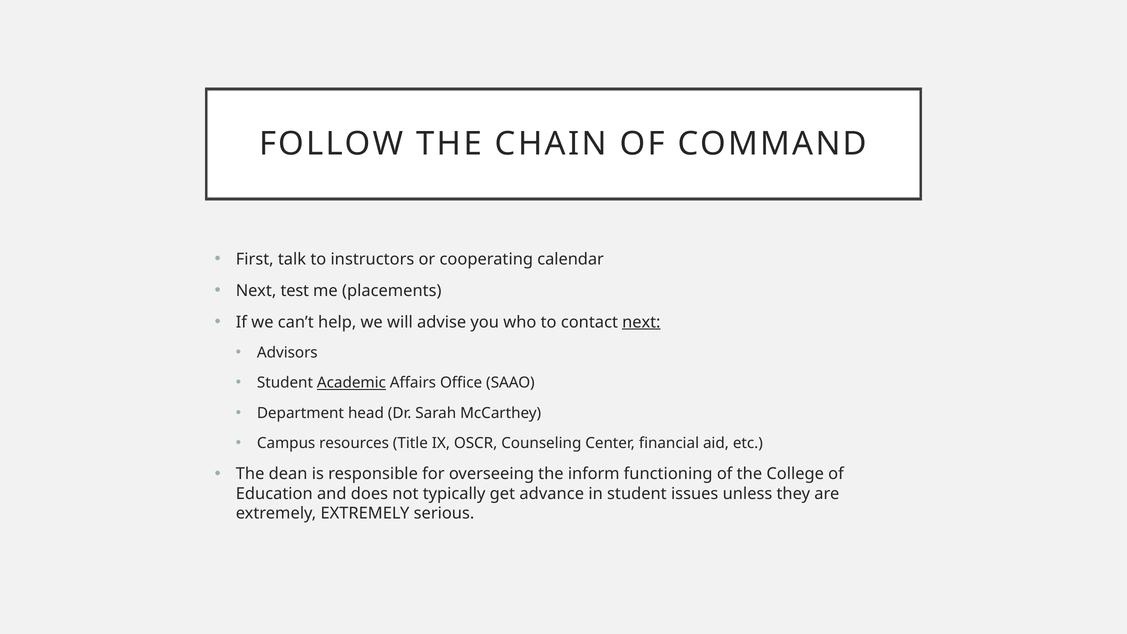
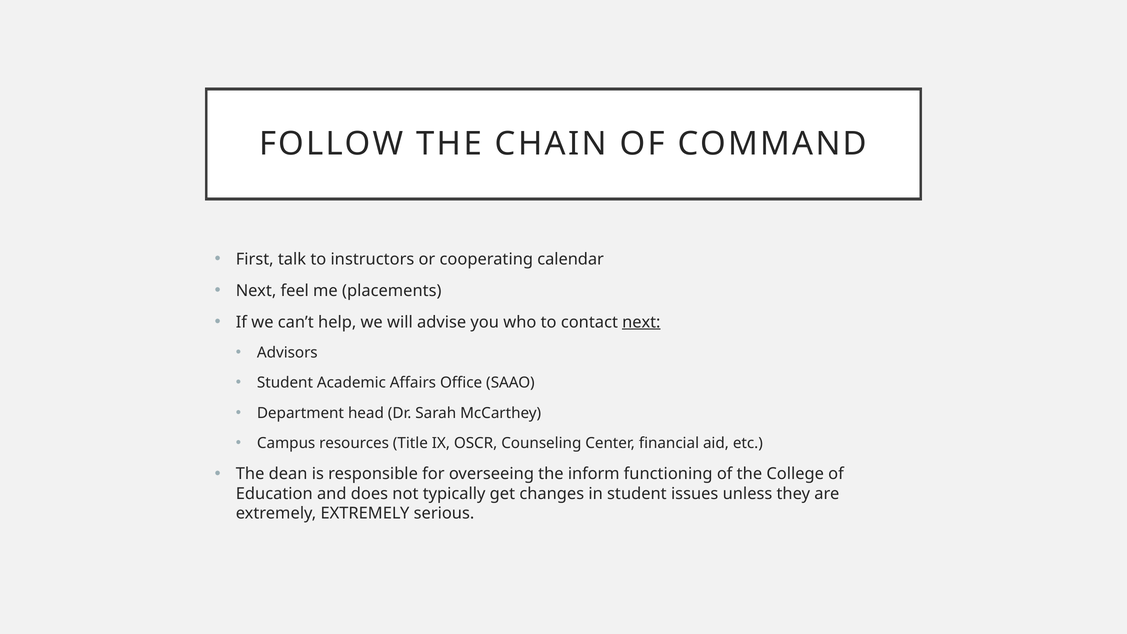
test: test -> feel (295, 291)
Academic underline: present -> none (351, 383)
advance: advance -> changes (552, 494)
